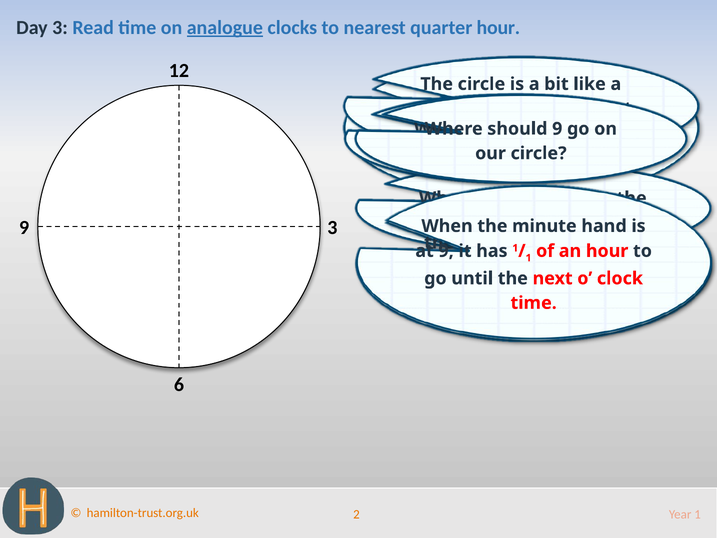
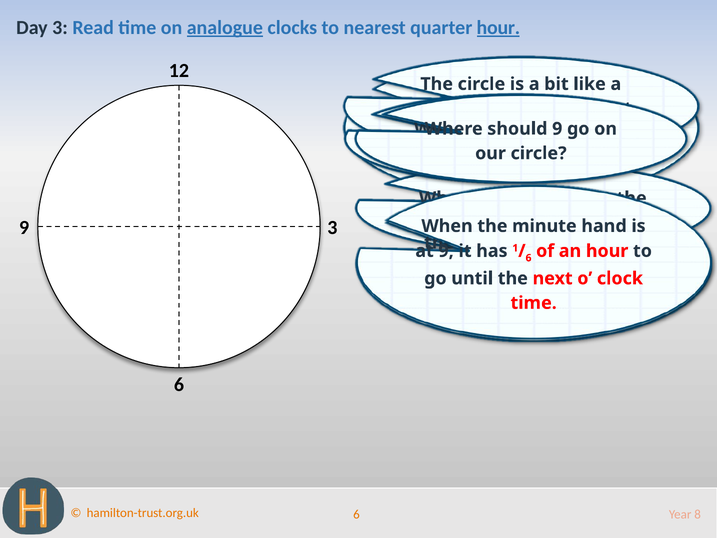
hour underline: none -> present (498, 28)
1: 1 -> 6 (529, 258)
2: 2 -> 6 (356, 514)
Year 1: 1 -> 8 (698, 514)
